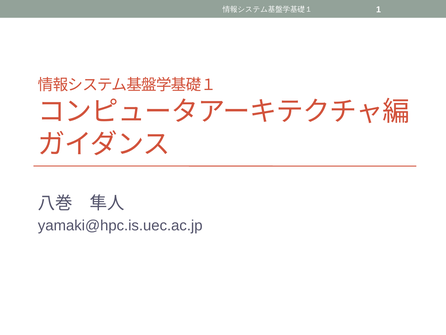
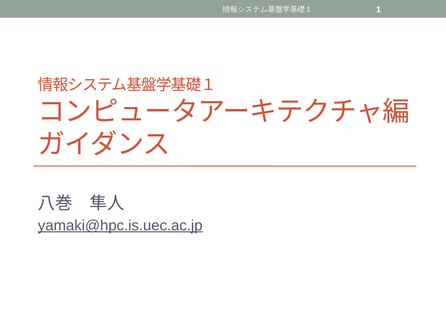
yamaki@hpc.is.uec.ac.jp underline: none -> present (120, 225)
